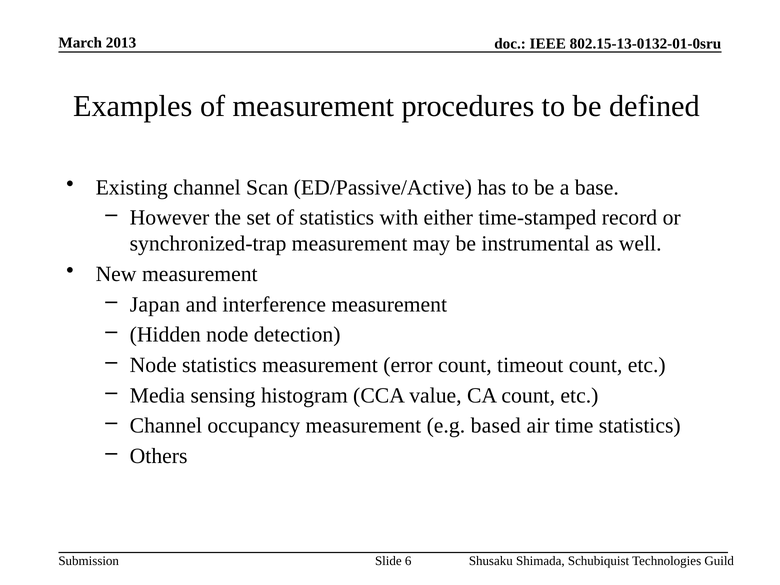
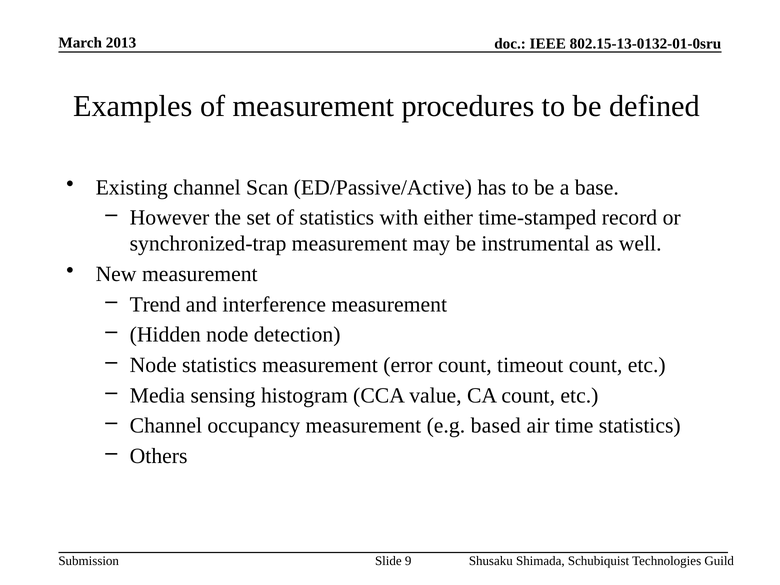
Japan: Japan -> Trend (155, 304)
6: 6 -> 9 (408, 561)
